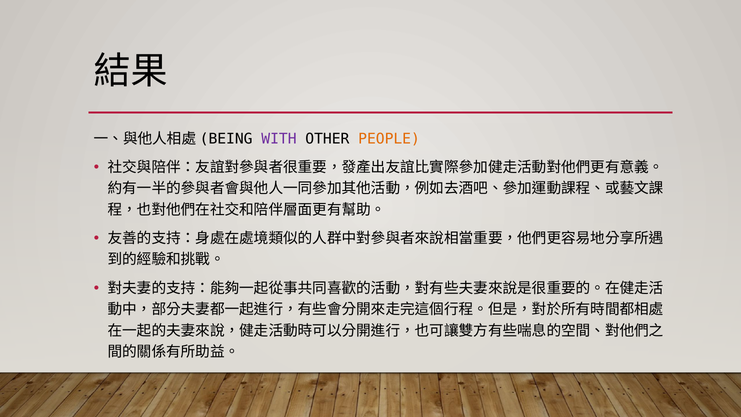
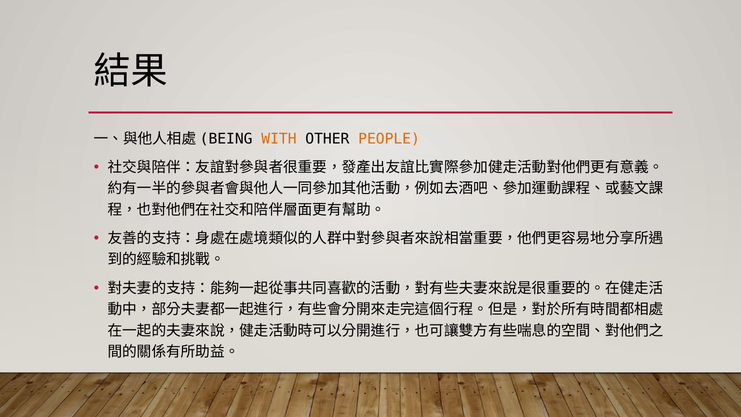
WITH colour: purple -> orange (279, 139)
